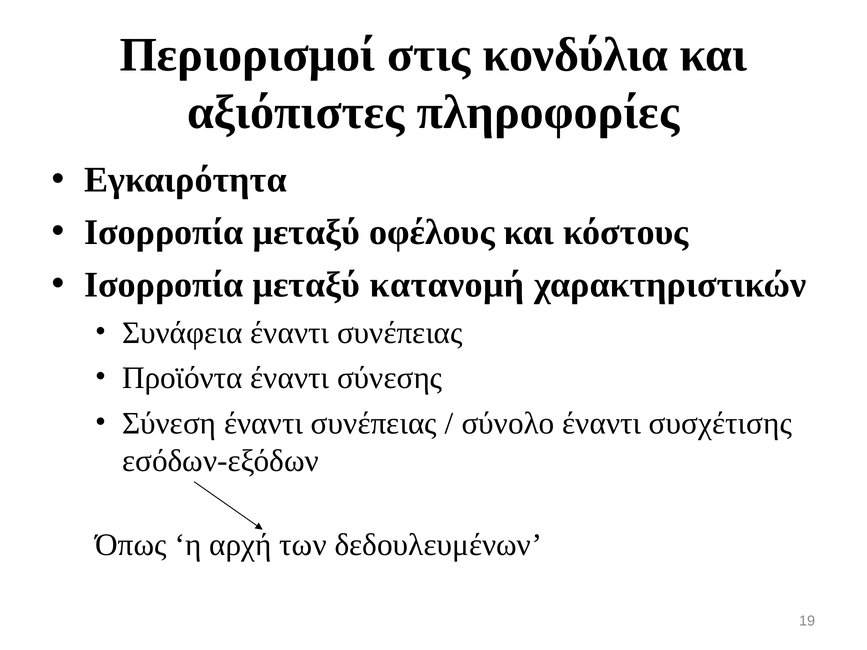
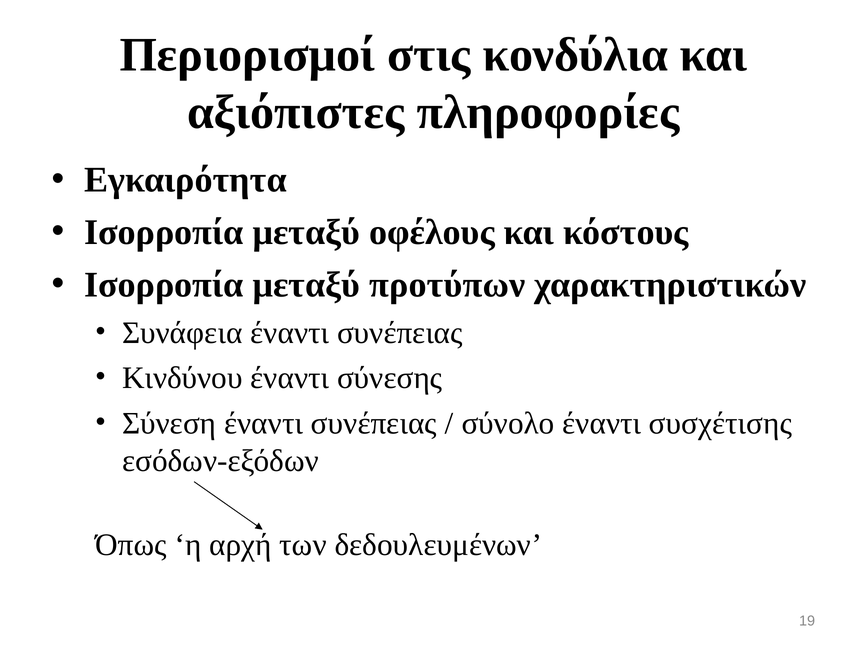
κατανομή: κατανομή -> προτύπων (447, 285)
Προϊόντα: Προϊόντα -> Κινδύνου (182, 378)
